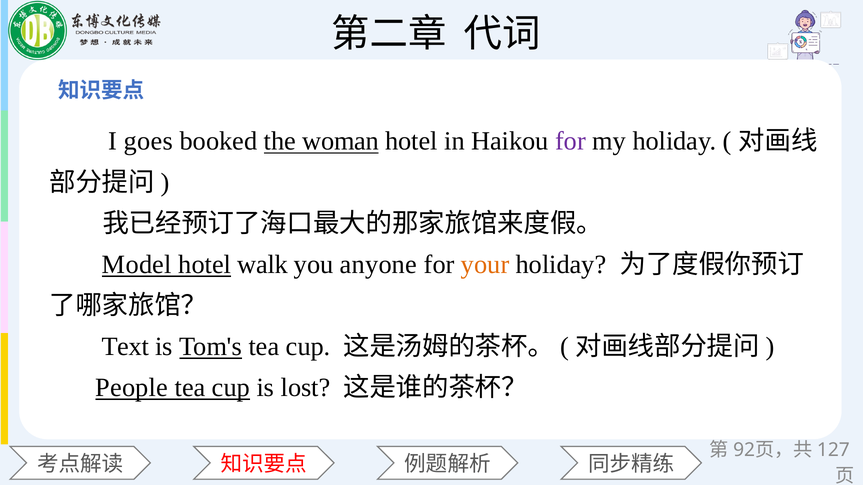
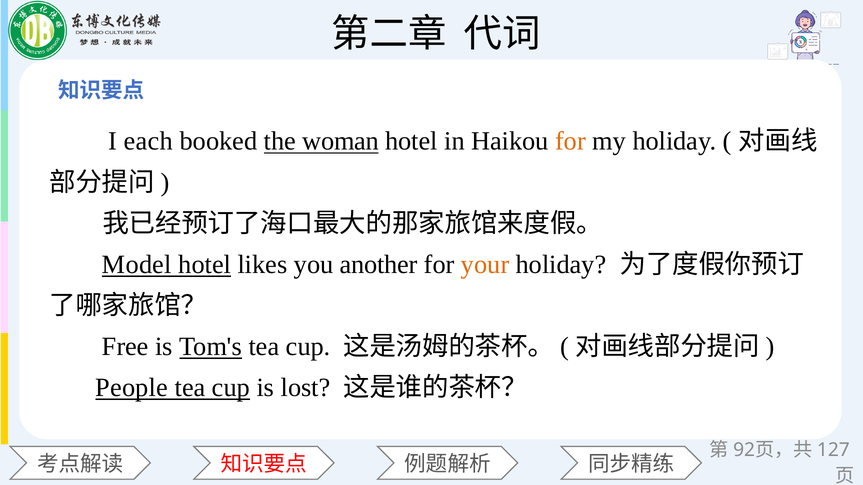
goes: goes -> each (148, 141)
for colour: purple -> orange (570, 141)
walk: walk -> likes (262, 265)
anyone: anyone -> another (379, 265)
Text: Text -> Free (125, 347)
